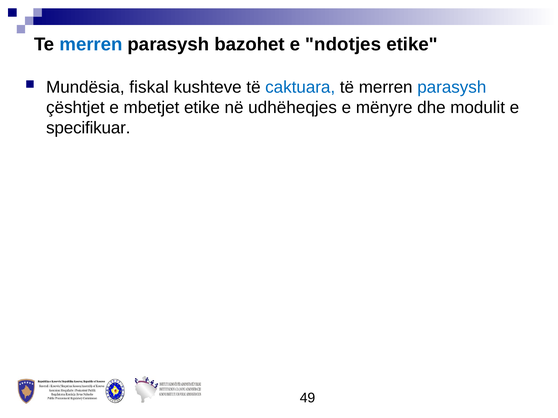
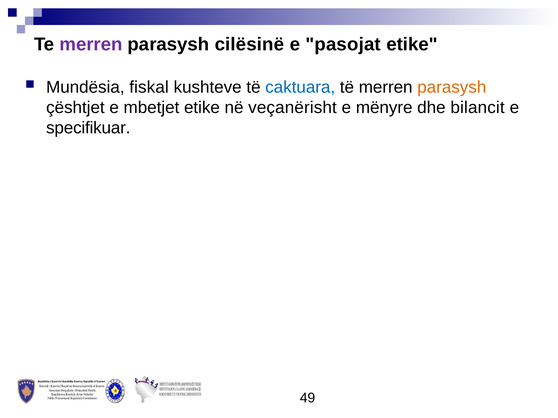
merren colour: blue -> purple (91, 44)
bazohet: bazohet -> cilësinë (249, 44)
ndotjes: ndotjes -> pasojat (343, 44)
parasysh colour: blue -> orange (452, 87)
udhëheqjes: udhëheqjes -> veçanërisht (292, 108)
modulit: modulit -> bilancit (478, 108)
